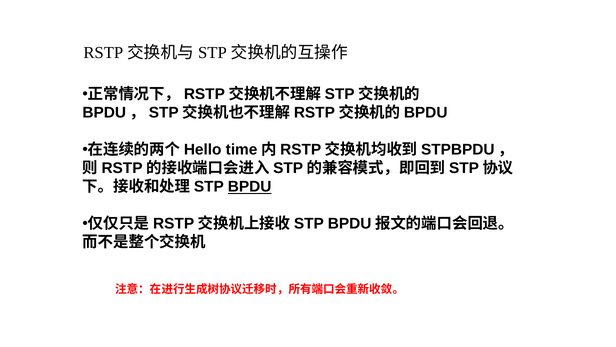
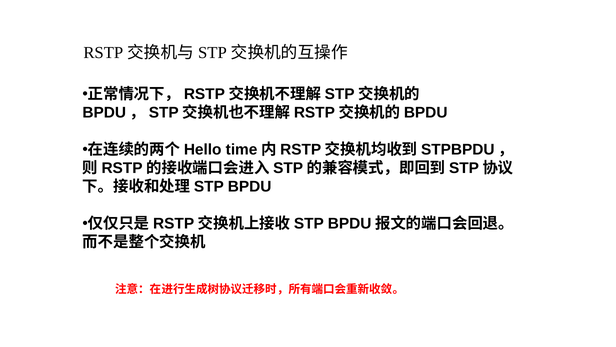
BPDU underline: present -> none (250, 187)
